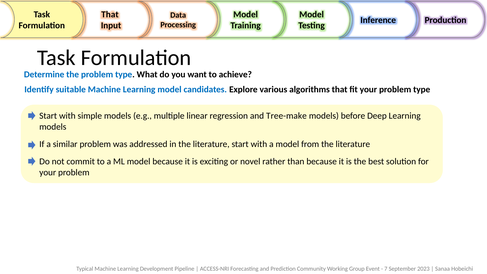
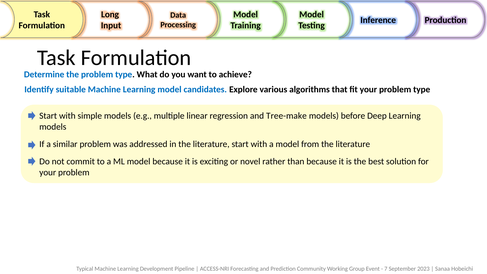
That: That -> Long (110, 15)
